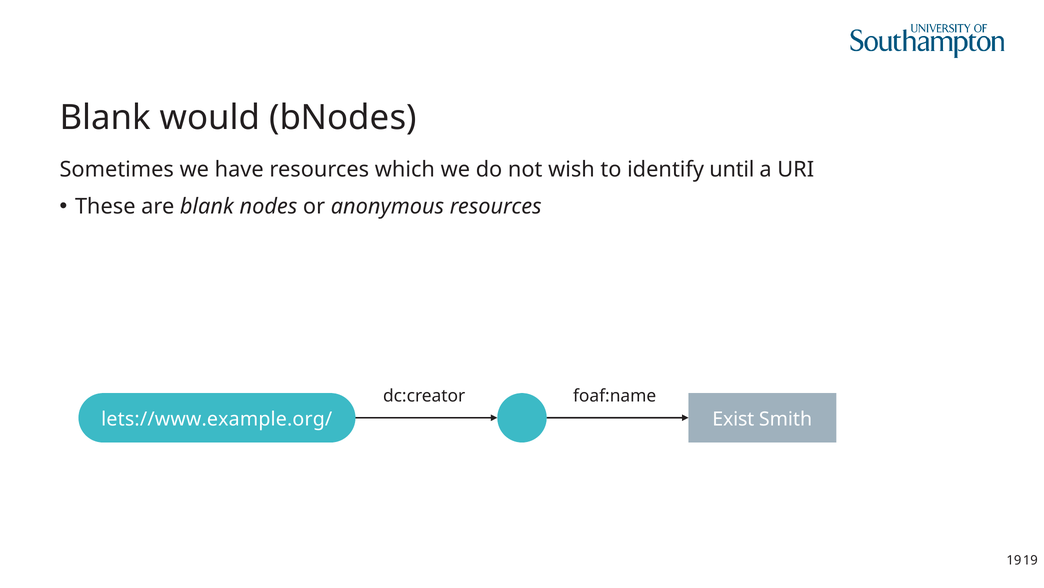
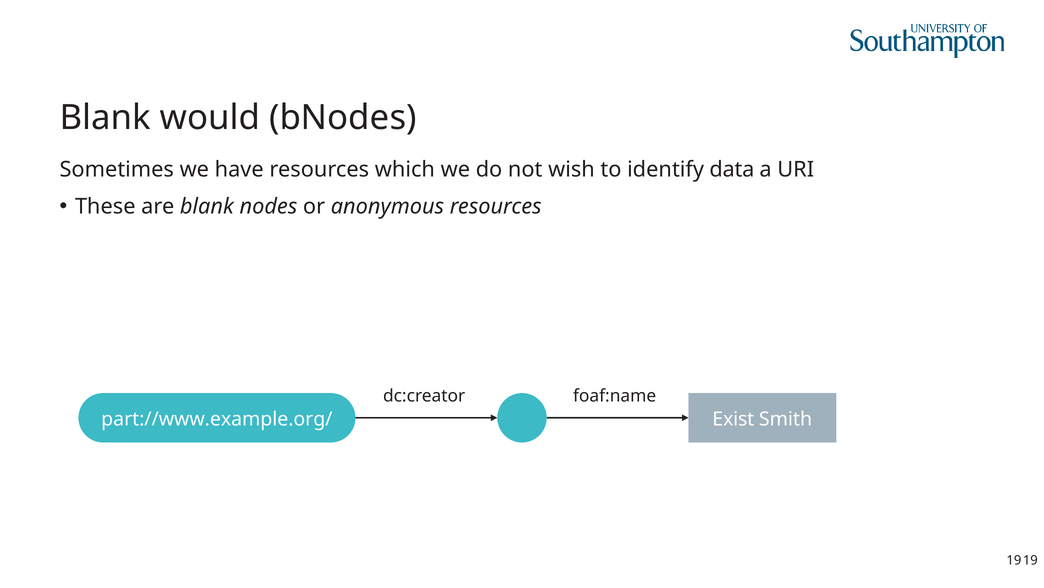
until: until -> data (732, 170)
lets://www.example.org/: lets://www.example.org/ -> part://www.example.org/ (217, 419)
